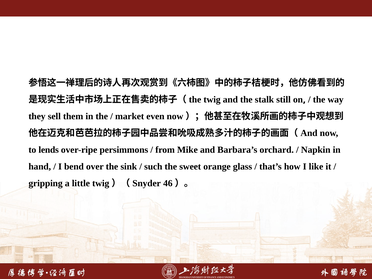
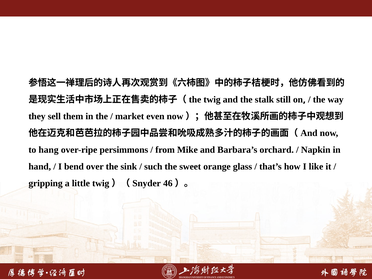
lends: lends -> hang (49, 150)
